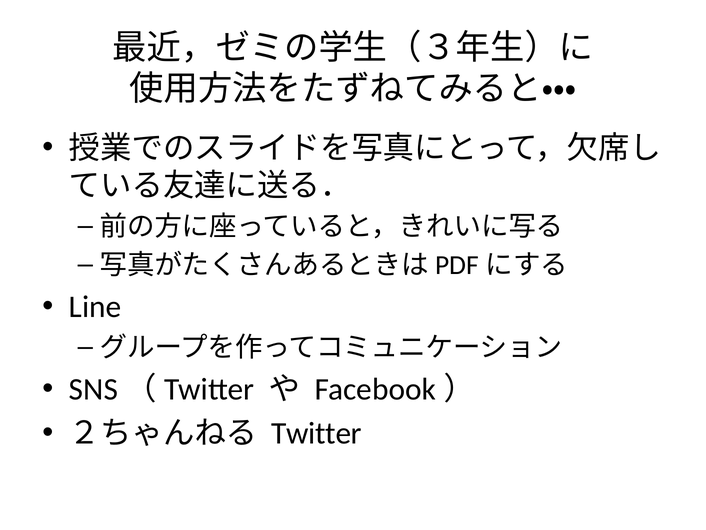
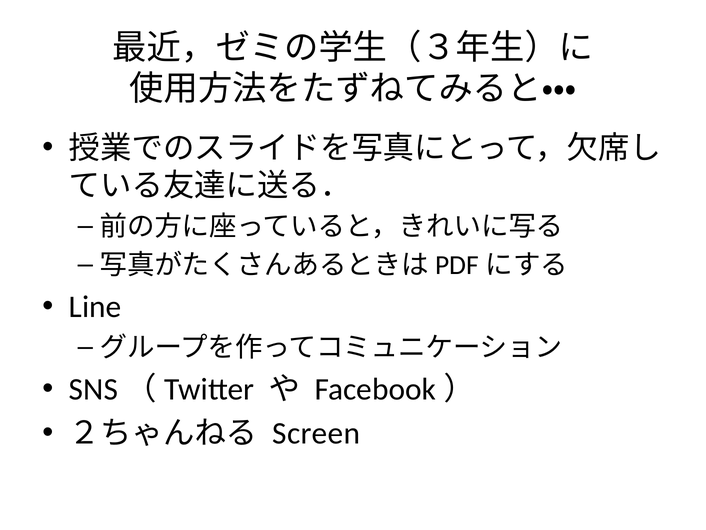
Twitter: Twitter -> Screen (316, 433)
